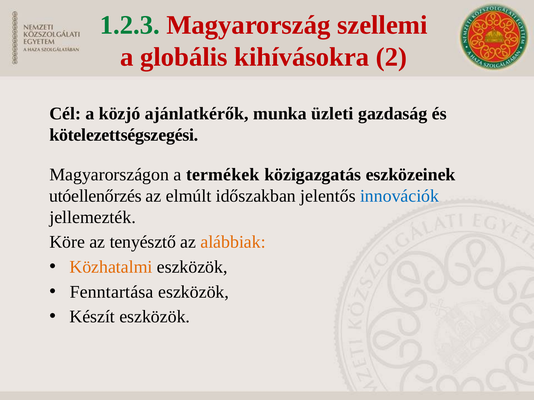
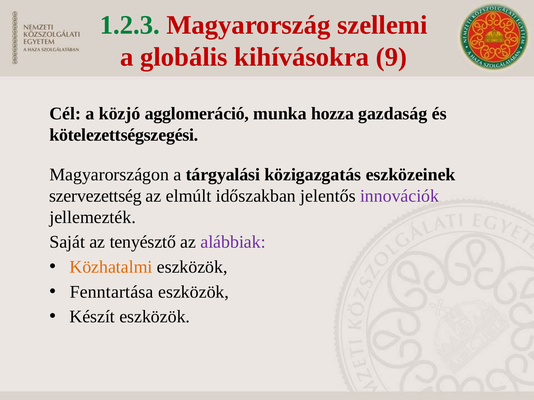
2: 2 -> 9 (391, 57)
ajánlatkérők: ajánlatkérők -> agglomeráció (197, 114)
üzleti: üzleti -> hozza (333, 114)
termékek: termékek -> tárgyalási (223, 175)
utóellenőrzés: utóellenőrzés -> szervezettség (95, 196)
innovációk colour: blue -> purple (400, 196)
Köre: Köre -> Saját (67, 242)
alábbiak colour: orange -> purple (233, 242)
